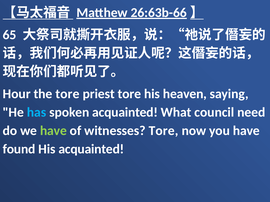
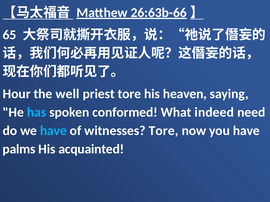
the tore: tore -> well (67, 94)
spoken acquainted: acquainted -> conformed (125, 112)
council: council -> indeed (214, 112)
have colour: light green -> light blue (53, 131)
found: found -> palms (19, 149)
